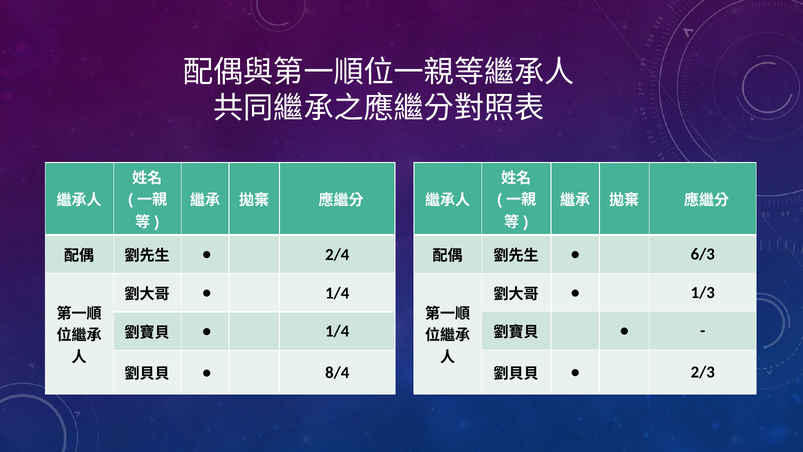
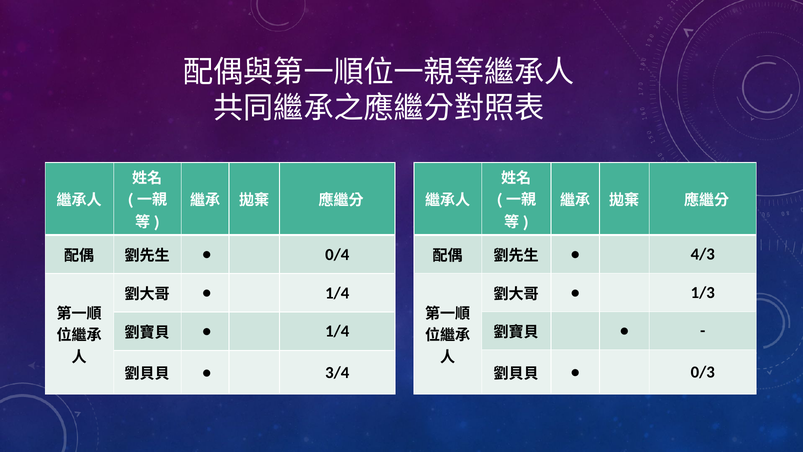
6/3: 6/3 -> 4/3 (703, 254)
2/4: 2/4 -> 0/4 (337, 254)
2/3: 2/3 -> 0/3 (703, 372)
8/4: 8/4 -> 3/4 (337, 372)
